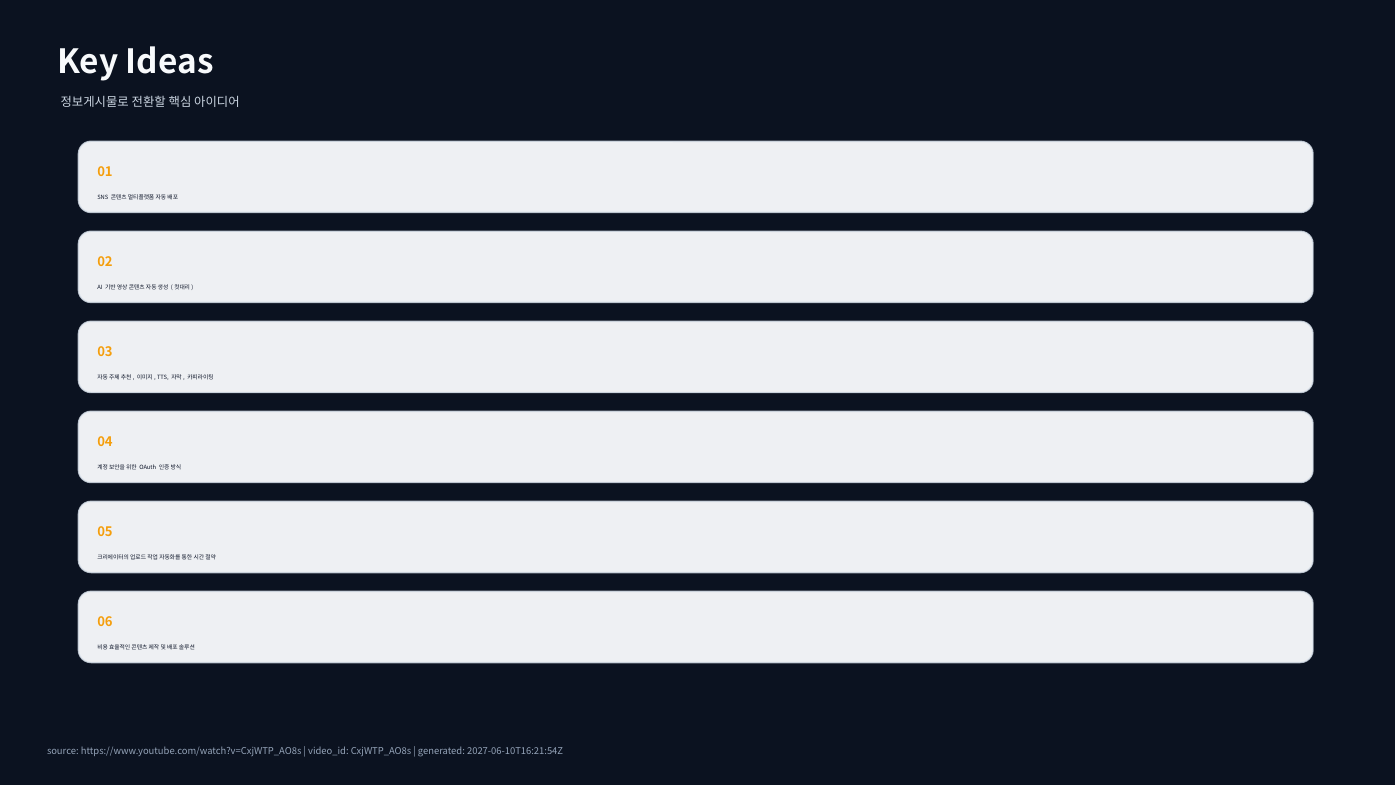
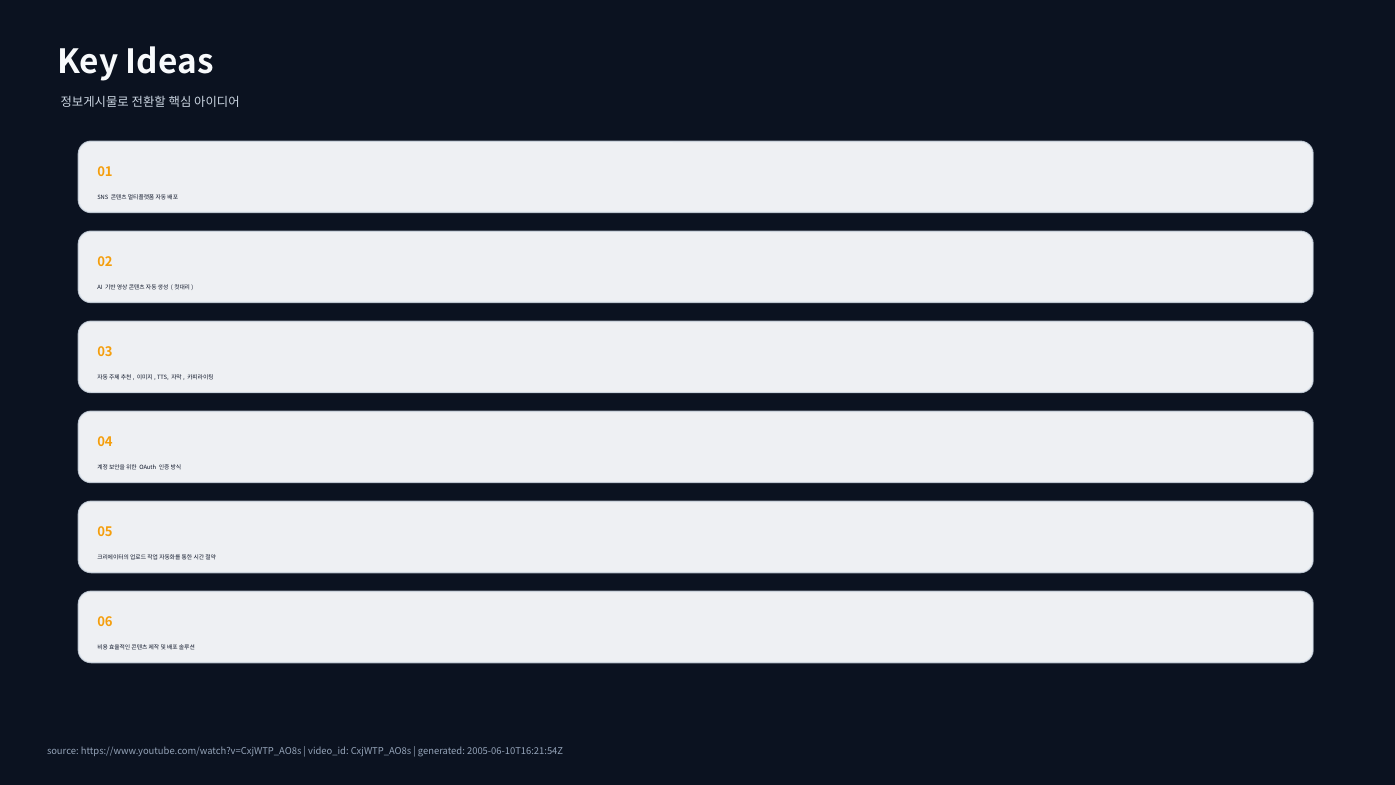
2027-06-10T16:21:54Z: 2027-06-10T16:21:54Z -> 2005-06-10T16:21:54Z (515, 751)
